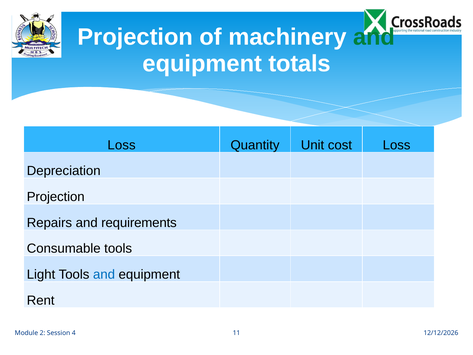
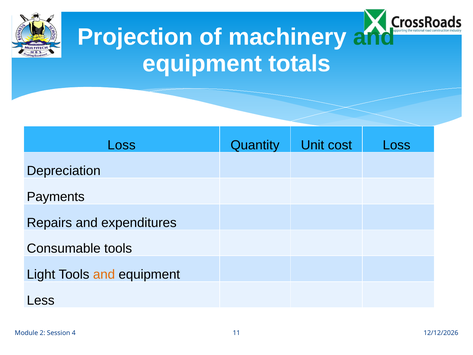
Projection: Projection -> Payments (56, 197)
requirements: requirements -> expenditures (139, 223)
and colour: blue -> orange (104, 274)
Rent: Rent -> Less (41, 300)
